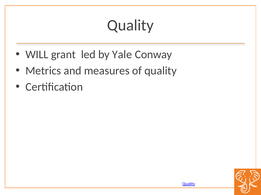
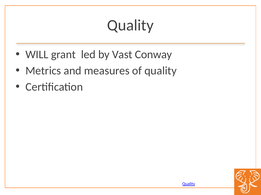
Yale: Yale -> Vast (122, 55)
